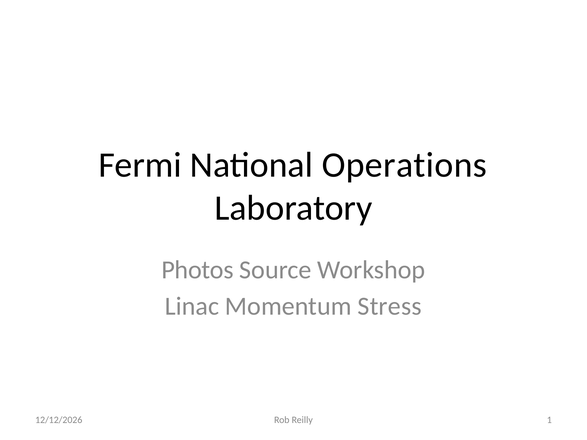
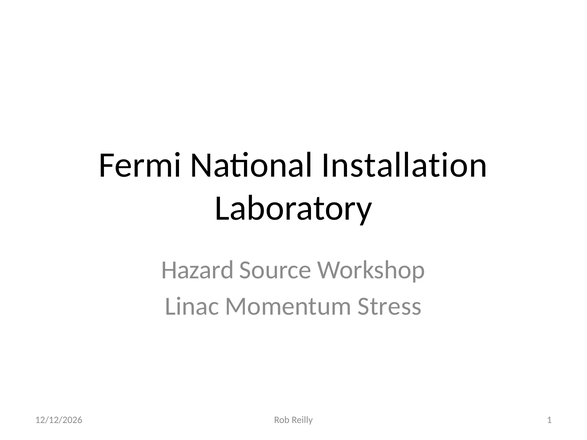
Operations: Operations -> Installation (404, 165)
Photos: Photos -> Hazard (198, 270)
